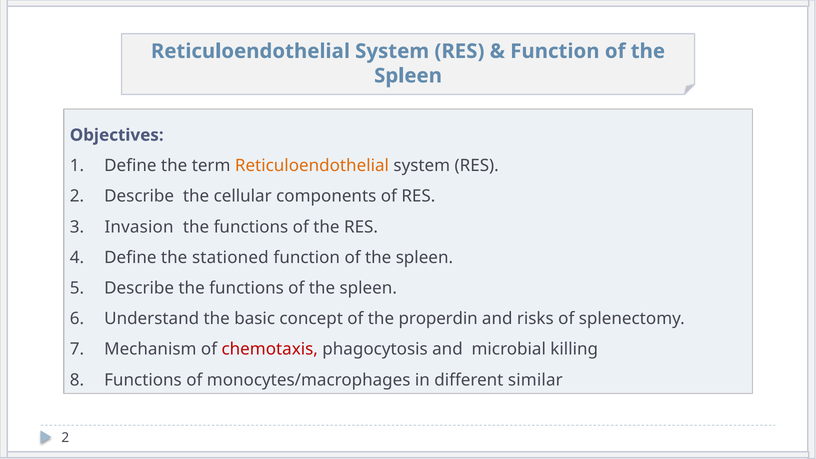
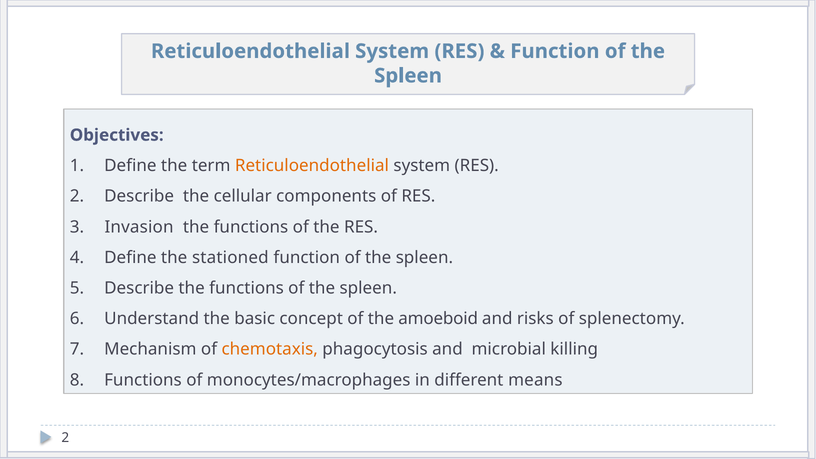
properdin: properdin -> amoeboid (438, 319)
chemotaxis colour: red -> orange (270, 349)
similar: similar -> means (535, 380)
